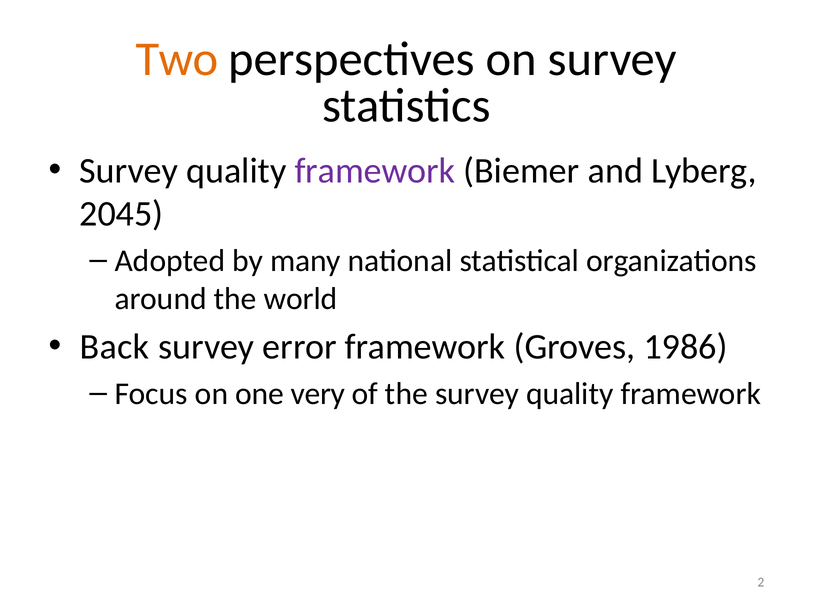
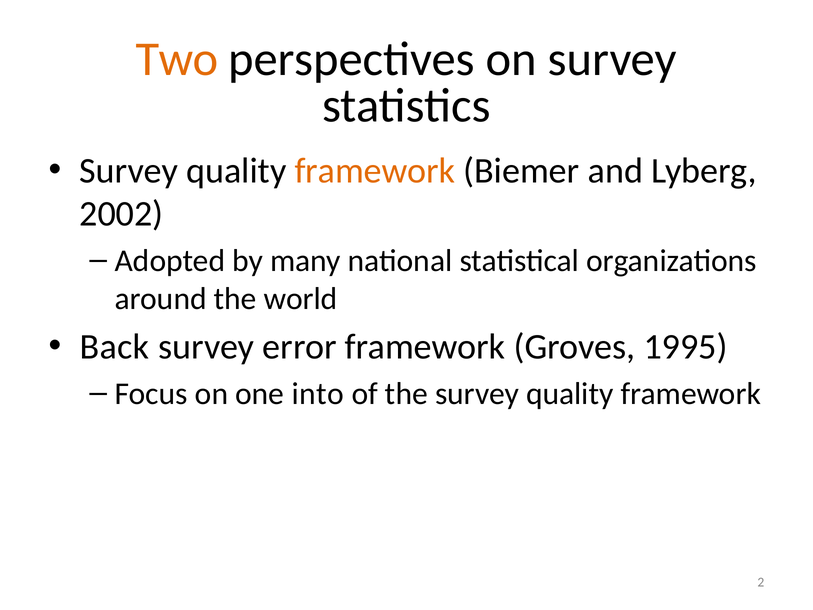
framework colour: purple -> orange (375, 171)
2045: 2045 -> 2002 (121, 214)
1986: 1986 -> 1995 (686, 347)
very: very -> into (318, 393)
